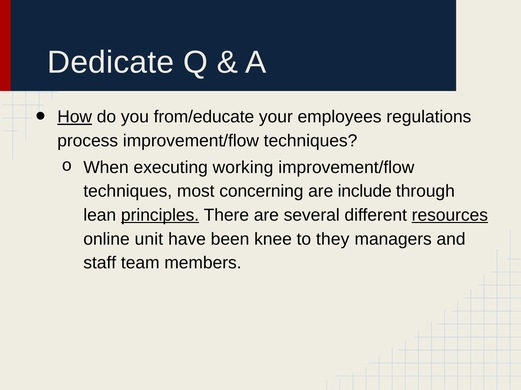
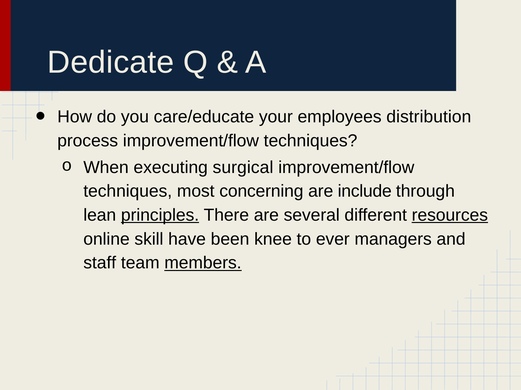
How underline: present -> none (75, 117)
from/educate: from/educate -> care/educate (204, 117)
regulations: regulations -> distribution (429, 117)
working: working -> surgical (243, 168)
unit: unit -> skill (149, 239)
they: they -> ever (333, 239)
members underline: none -> present (203, 263)
